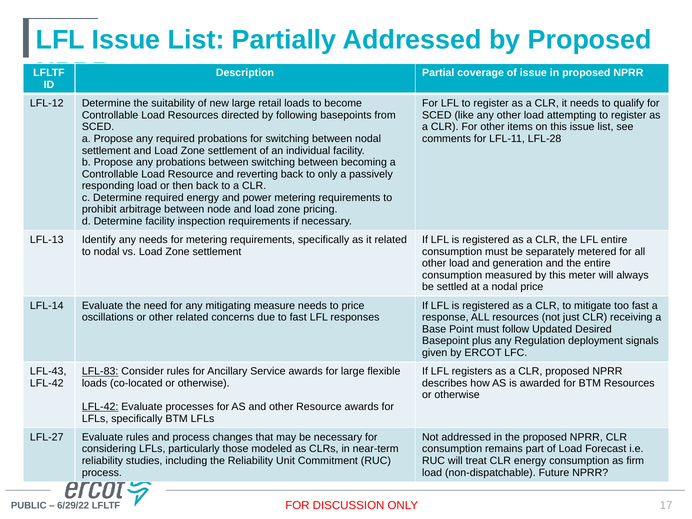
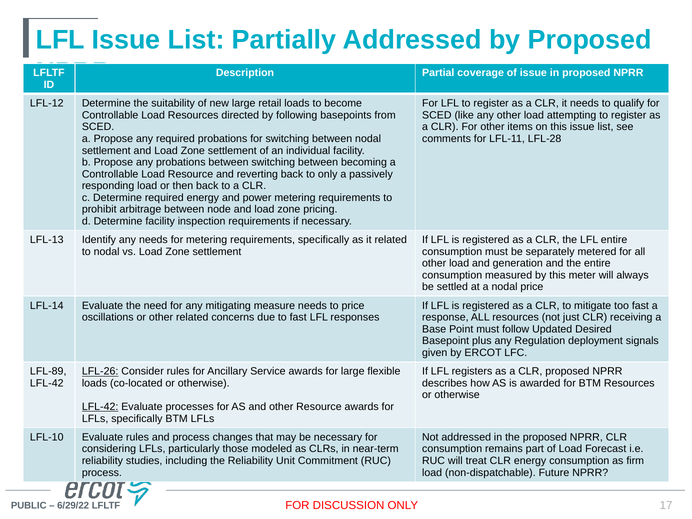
LFL-43: LFL-43 -> LFL-89 (48, 371)
LFL-83: LFL-83 -> LFL-26 (100, 371)
LFL-27: LFL-27 -> LFL-10 (47, 437)
